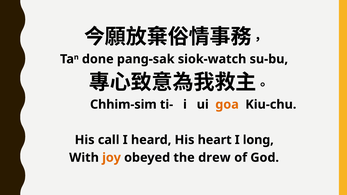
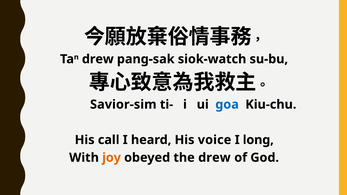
done: done -> drew (98, 59)
Chhim-sim: Chhim-sim -> Savior-sim (123, 105)
goa colour: orange -> blue (227, 105)
heart: heart -> voice (215, 140)
